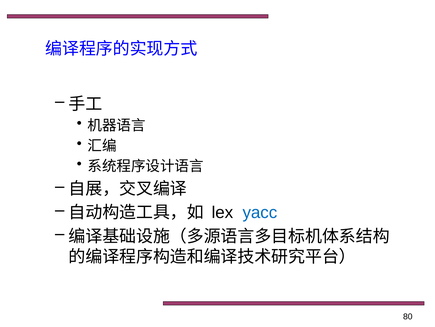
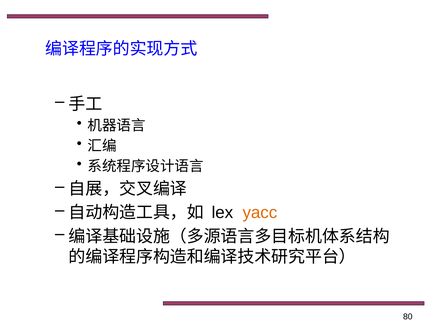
yacc colour: blue -> orange (260, 212)
